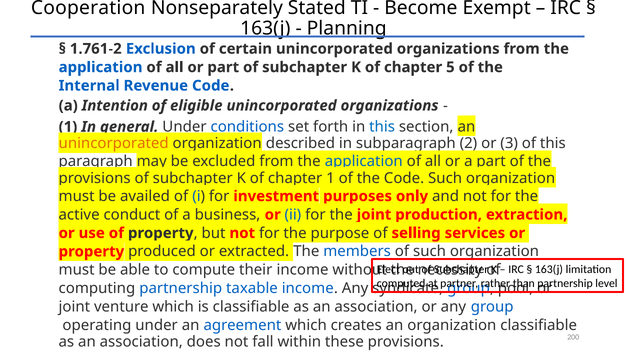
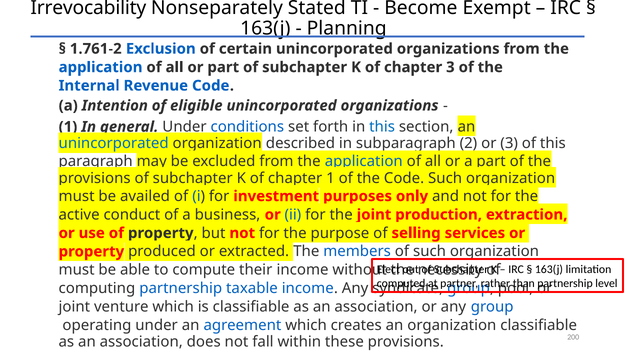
Cooperation: Cooperation -> Irrevocability (88, 8)
chapter 5: 5 -> 3 (450, 67)
unincorporated colour: orange -> blue (114, 143)
